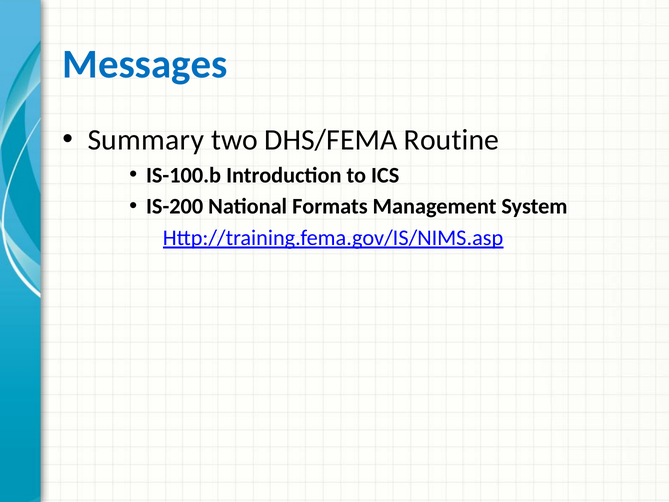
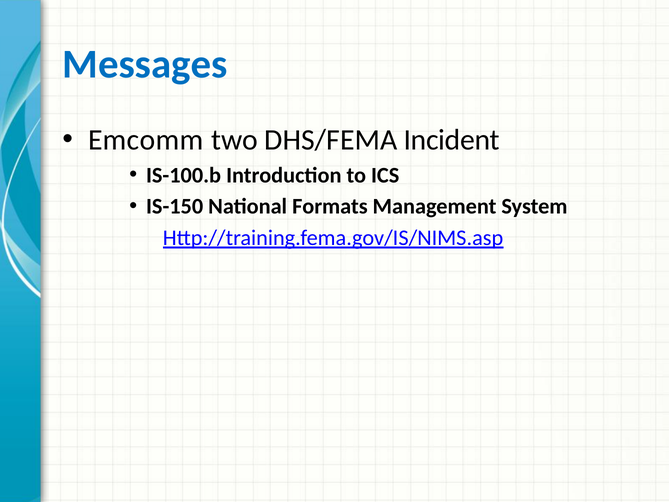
Summary: Summary -> Emcomm (146, 140)
Routine: Routine -> Incident (452, 140)
IS-200: IS-200 -> IS-150 (175, 206)
